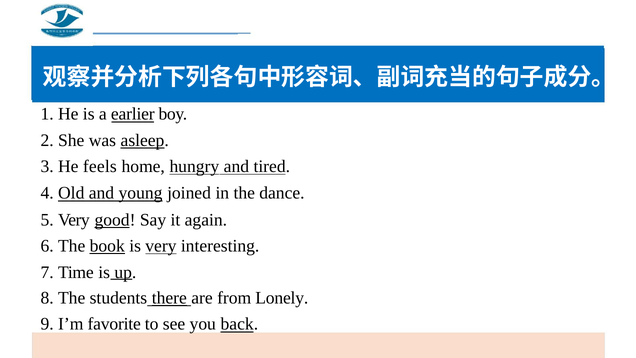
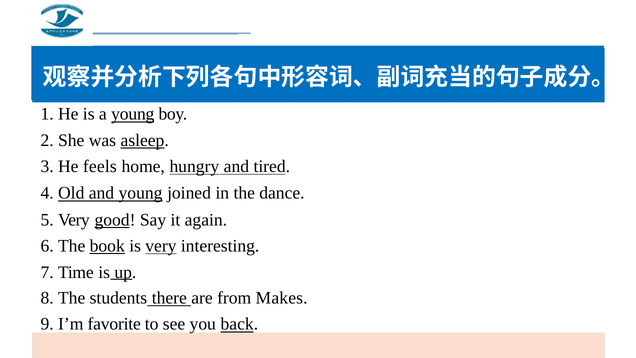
a earlier: earlier -> young (133, 114)
there underline: present -> none (169, 298)
Lonely: Lonely -> Makes (282, 298)
